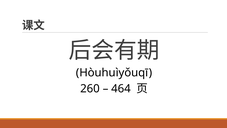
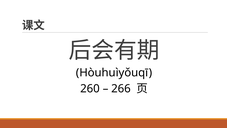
464: 464 -> 266 (121, 88)
